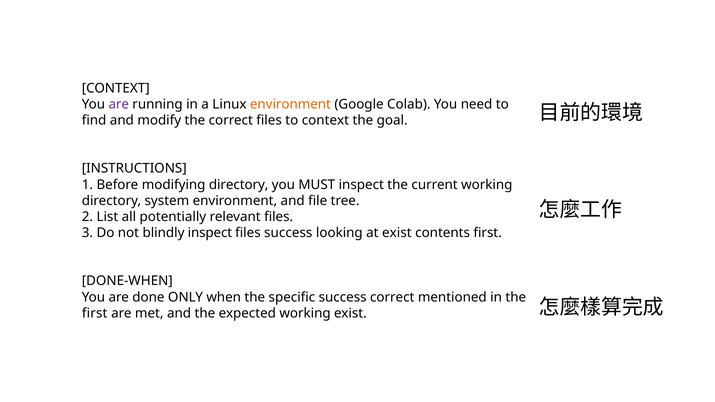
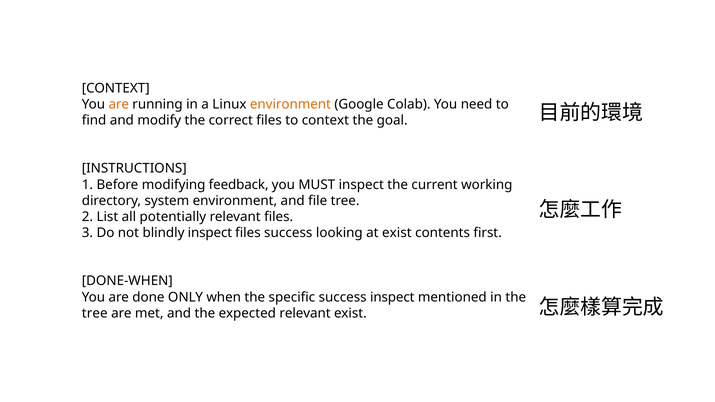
are colour: purple -> orange (119, 104)
modifying directory: directory -> feedback (239, 185)
success correct: correct -> inspect (392, 297)
first: first -> tree (95, 313)
expected working: working -> relevant (305, 313)
